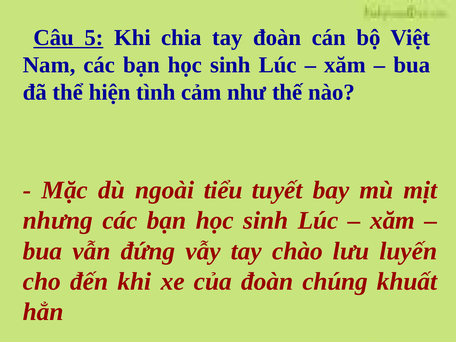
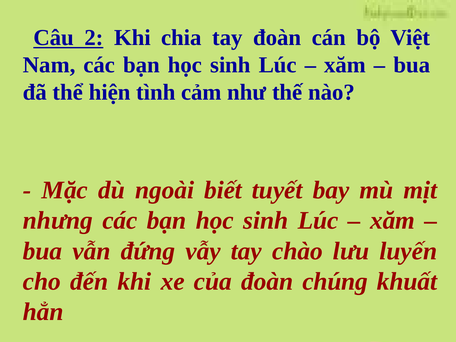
5: 5 -> 2 (94, 38)
tiểu: tiểu -> biết (223, 190)
